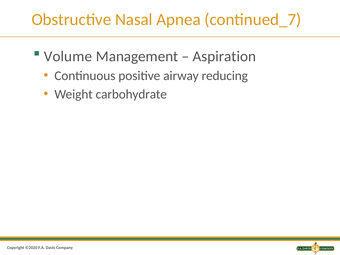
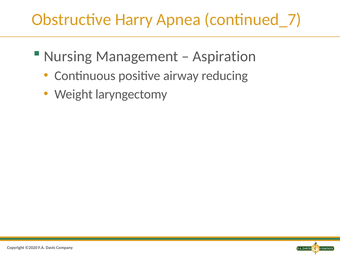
Nasal: Nasal -> Harry (134, 20)
Volume: Volume -> Nursing (68, 56)
carbohydrate: carbohydrate -> laryngectomy (131, 94)
